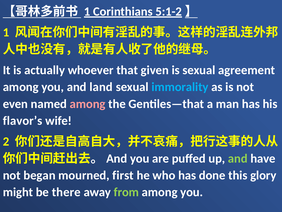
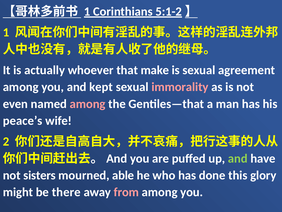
given: given -> make (155, 70)
land: land -> kept (101, 87)
immorality colour: light blue -> pink (180, 87)
flavor’s: flavor’s -> peace’s (23, 120)
began: began -> sisters (40, 175)
first: first -> able (123, 175)
from colour: light green -> pink (126, 192)
